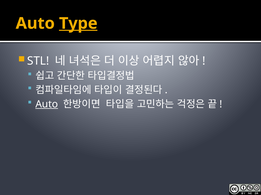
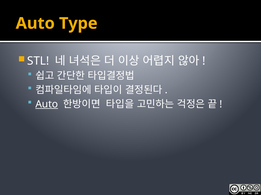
Type underline: present -> none (78, 23)
